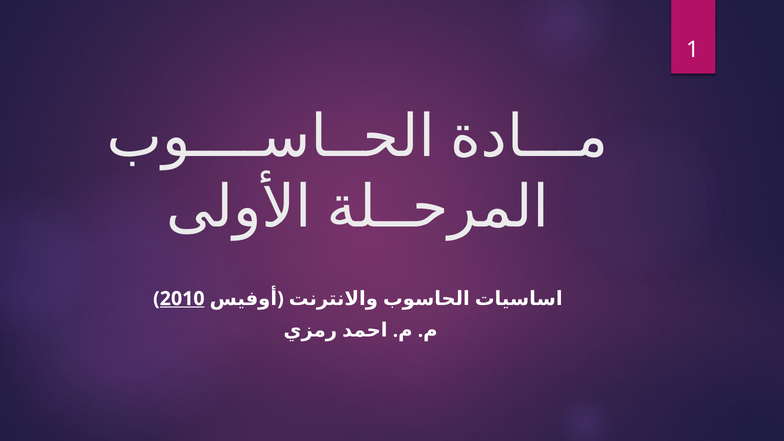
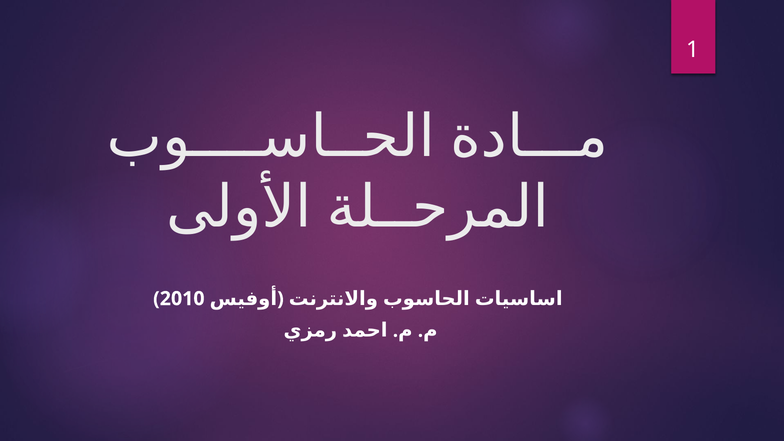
2010 underline: present -> none (182, 299)
